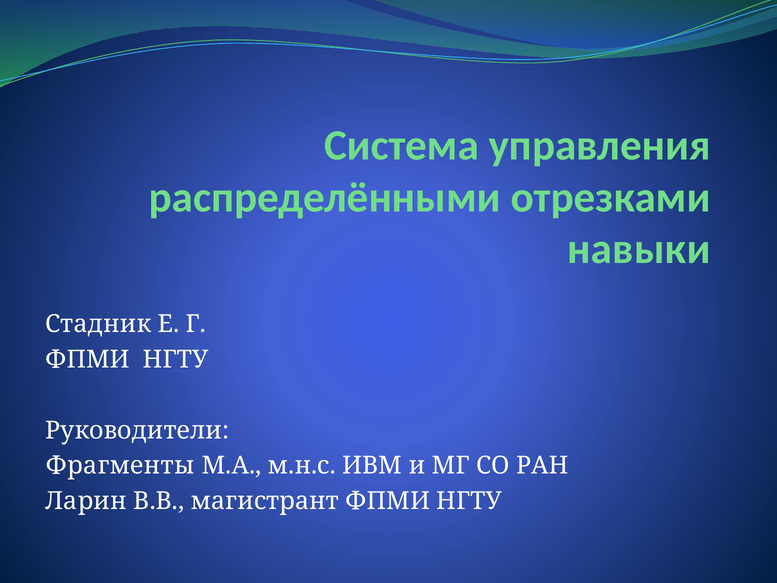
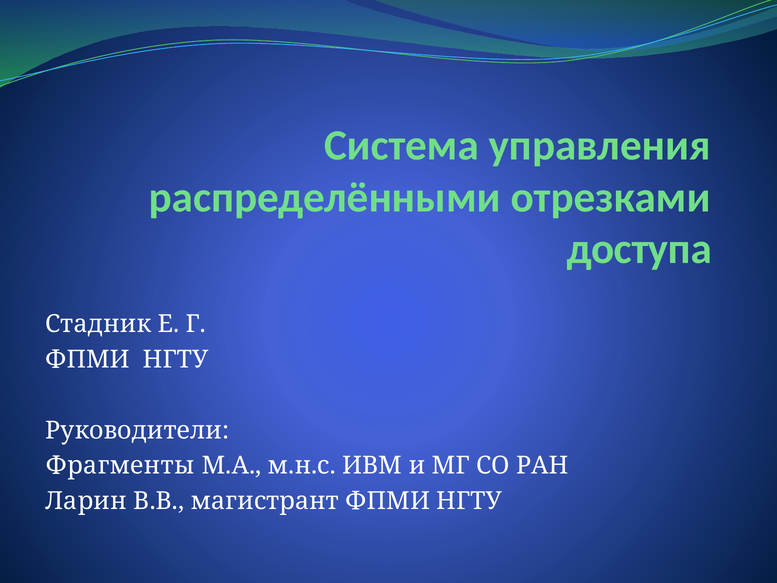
навыки: навыки -> доступа (639, 249)
